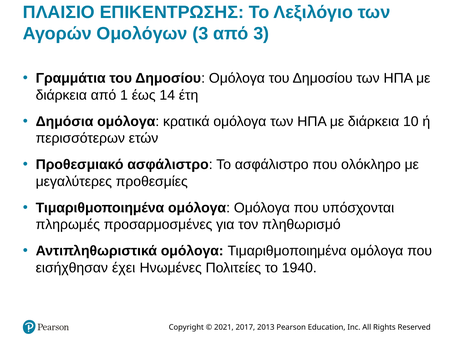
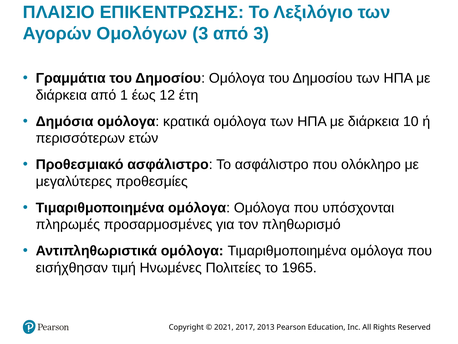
14: 14 -> 12 (167, 95)
έχει: έχει -> τιμή (124, 267)
1940: 1940 -> 1965 (299, 267)
